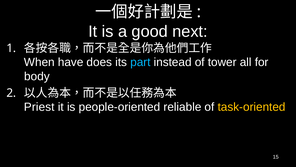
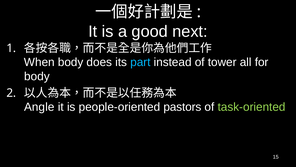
When have: have -> body (71, 62)
Priest: Priest -> Angle (39, 107)
reliable: reliable -> pastors (182, 107)
task-oriented colour: yellow -> light green (252, 107)
